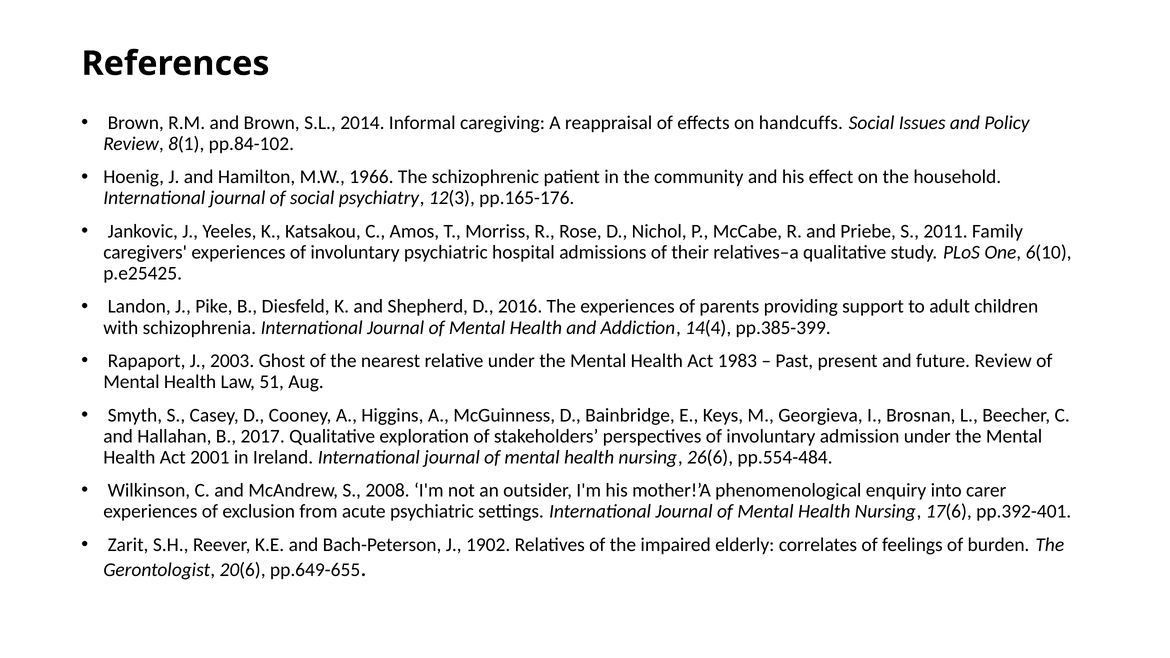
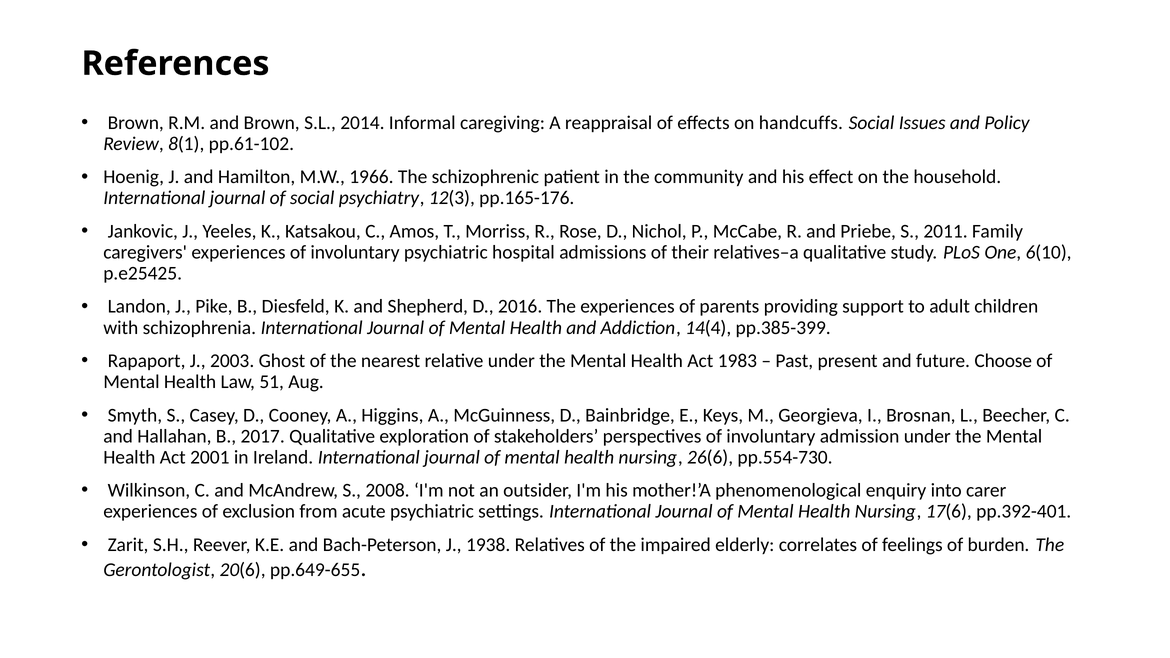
pp.84-102: pp.84-102 -> pp.61-102 (251, 144)
future Review: Review -> Choose (1003, 361)
pp.554-484: pp.554-484 -> pp.554-730 (785, 457)
1902: 1902 -> 1938 (488, 545)
